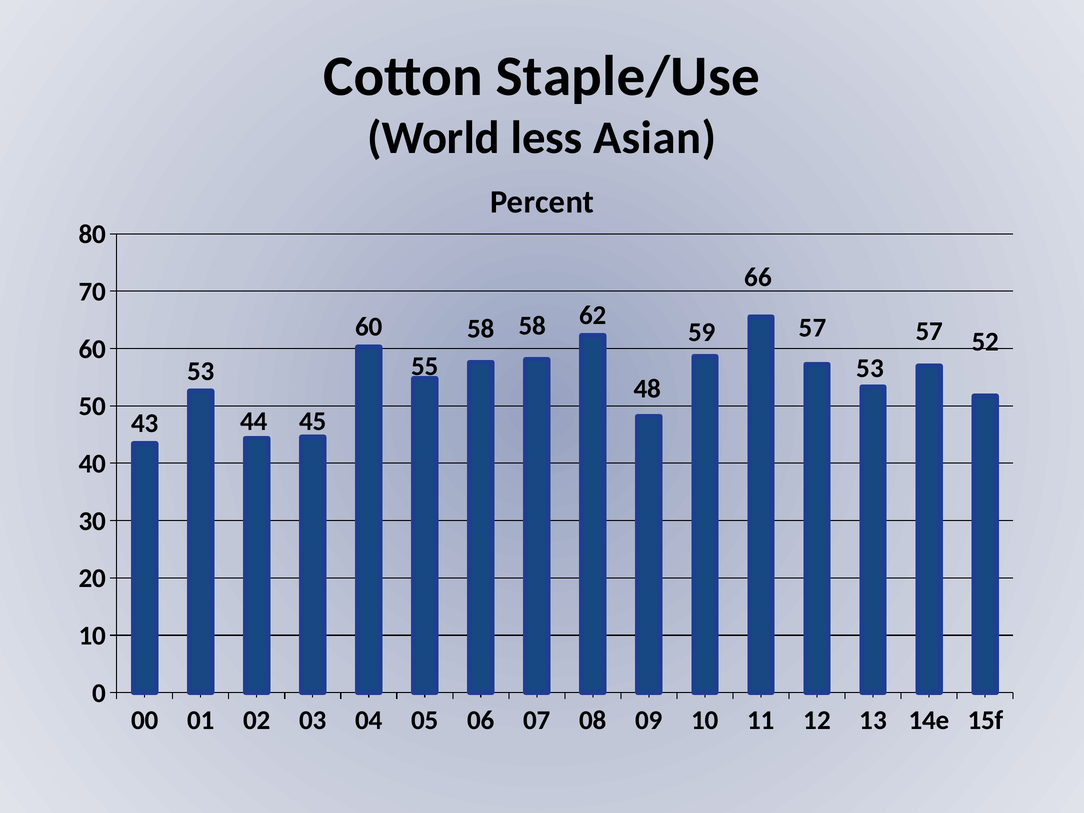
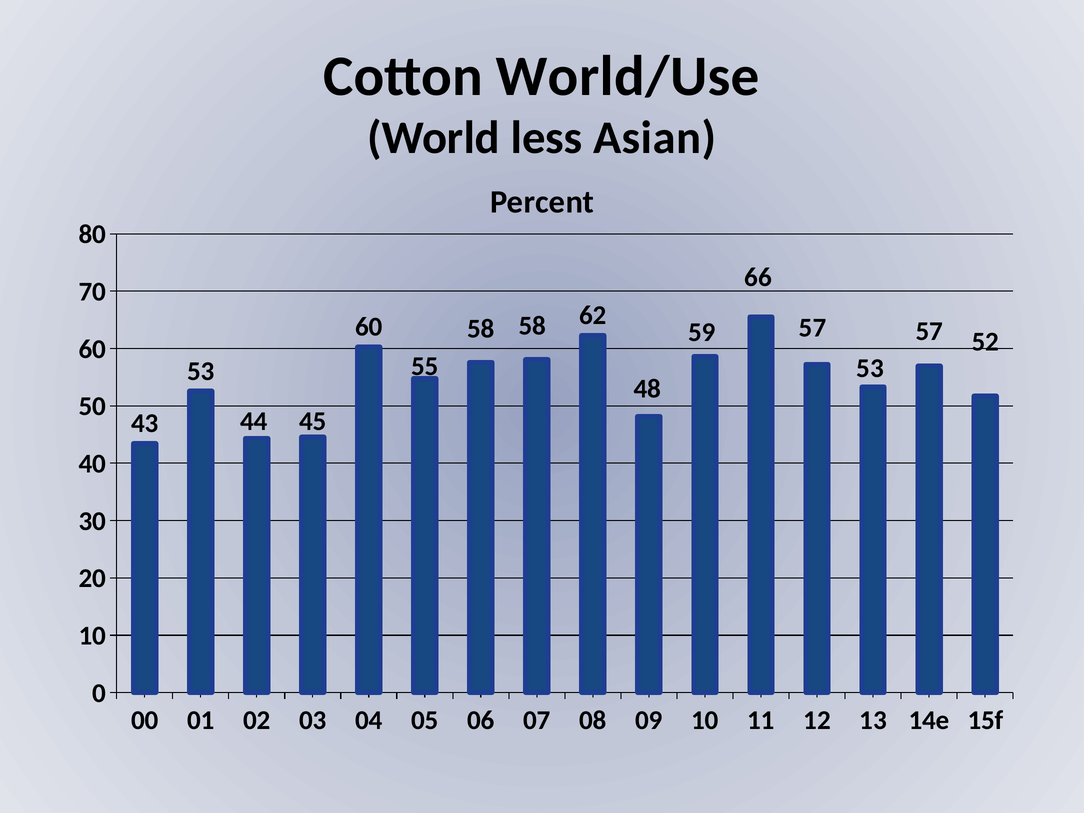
Staple/Use: Staple/Use -> World/Use (628, 76)
